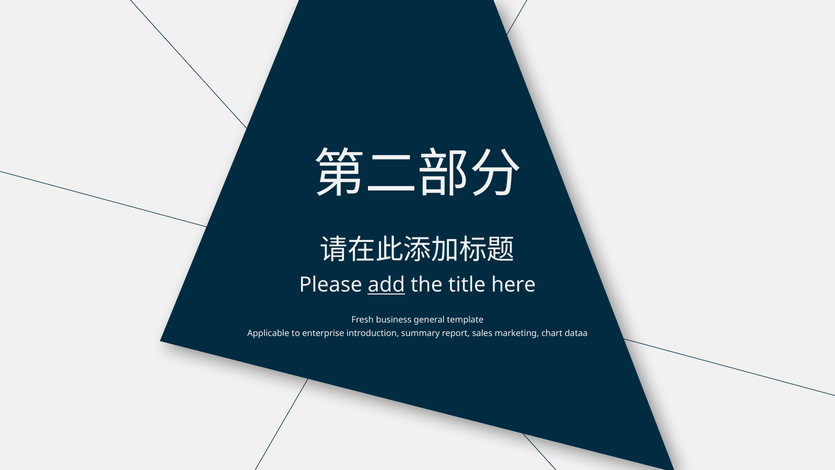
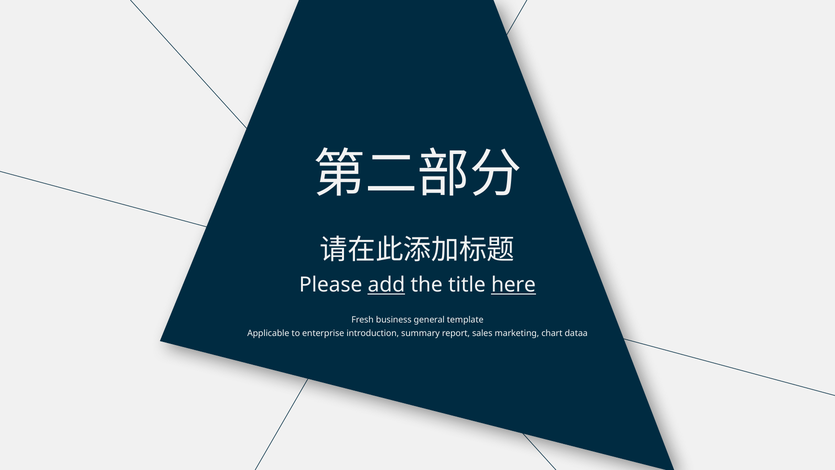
here underline: none -> present (514, 285)
